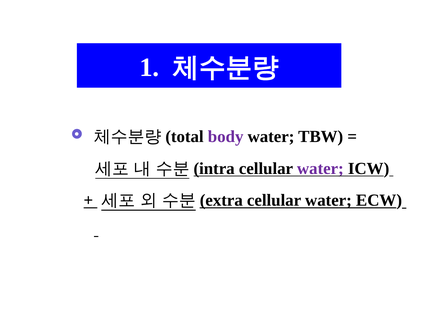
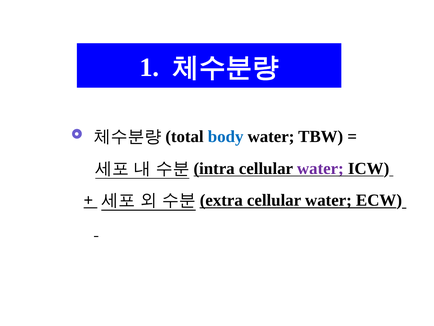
body colour: purple -> blue (226, 137)
